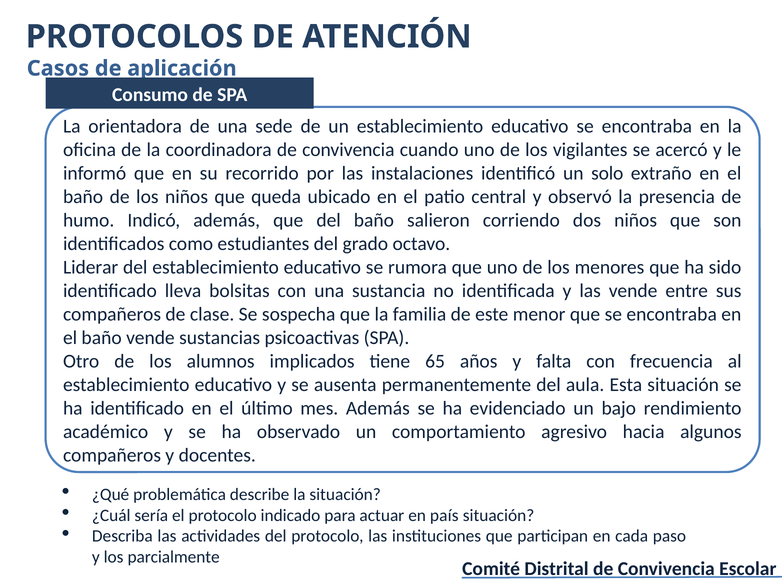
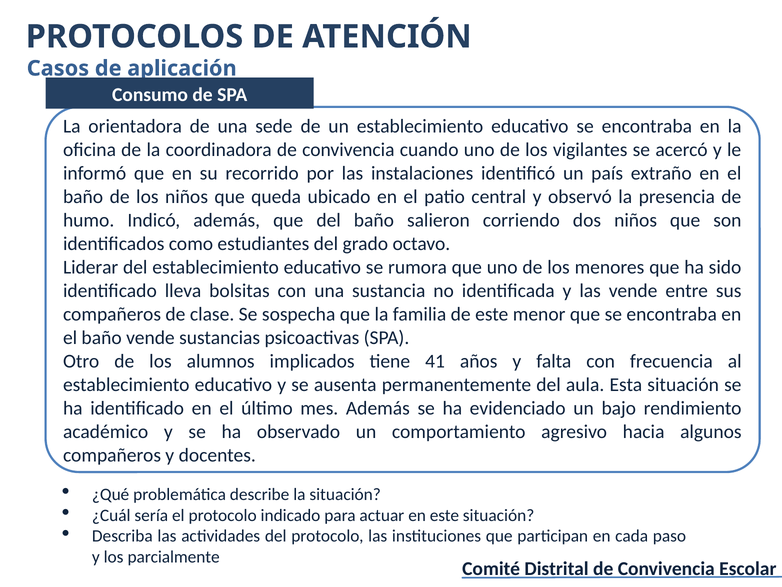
solo: solo -> país (607, 173)
65: 65 -> 41 (435, 361)
en país: país -> este (444, 515)
